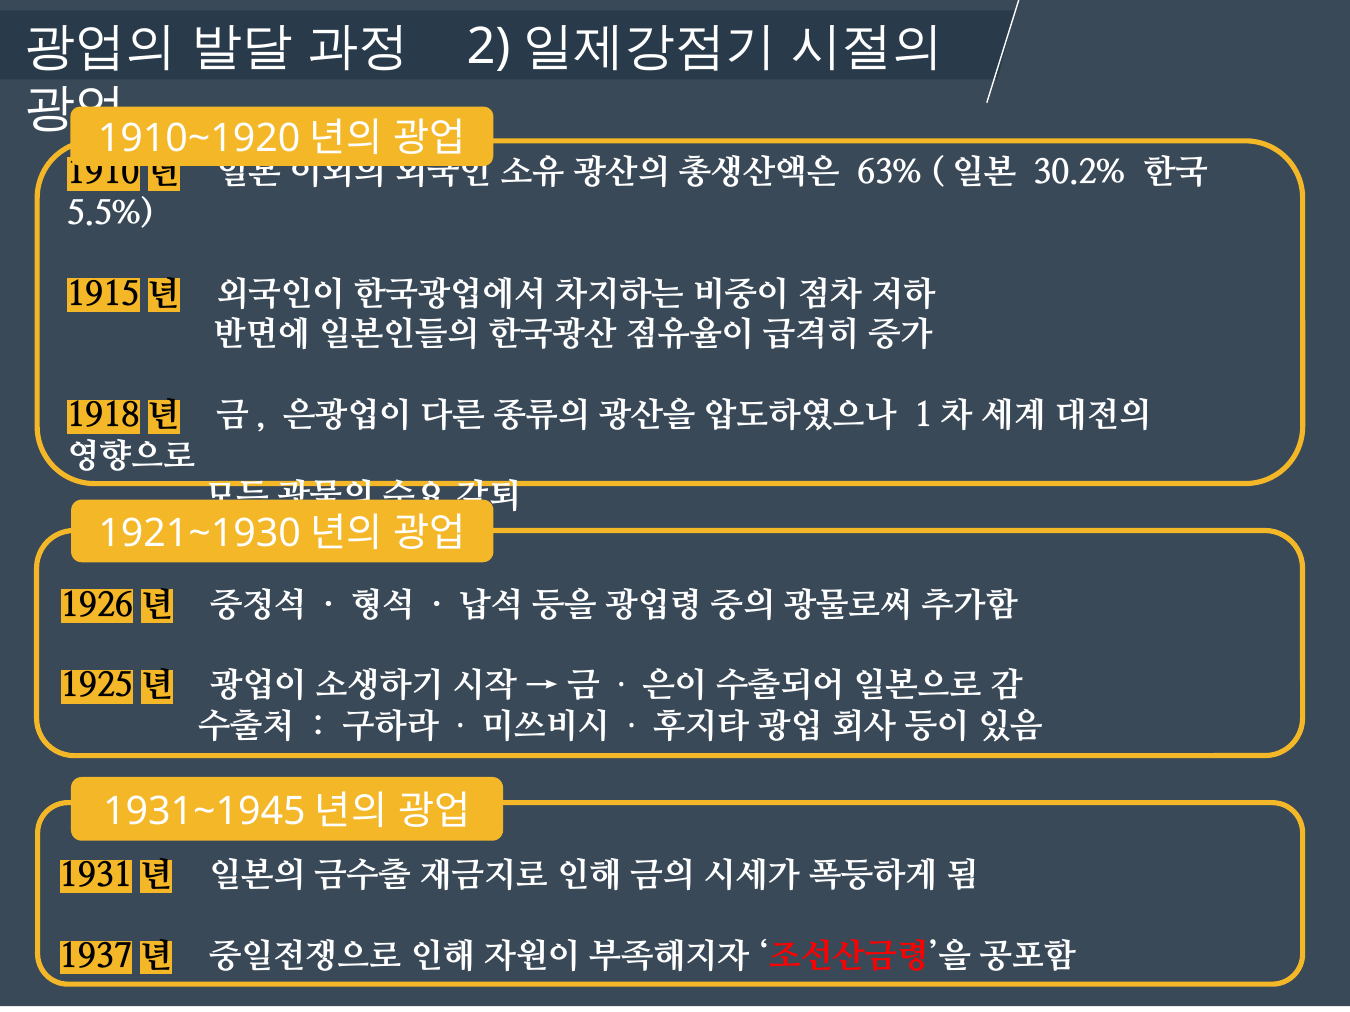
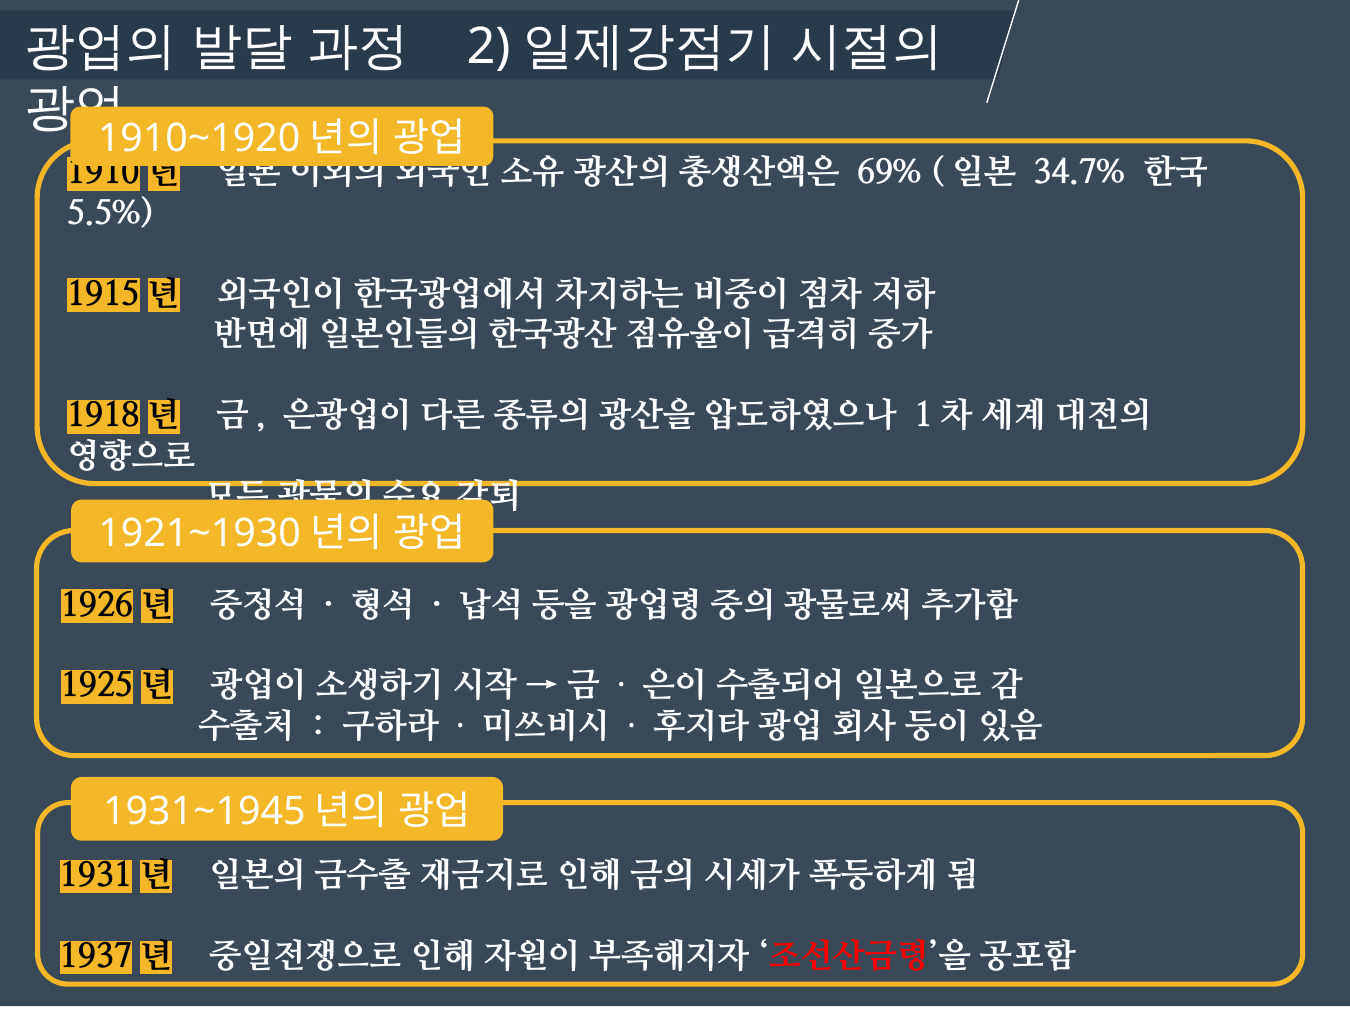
63%: 63% -> 69% (890, 173)
30.2%: 30.2% -> 34.7% (1080, 173)
